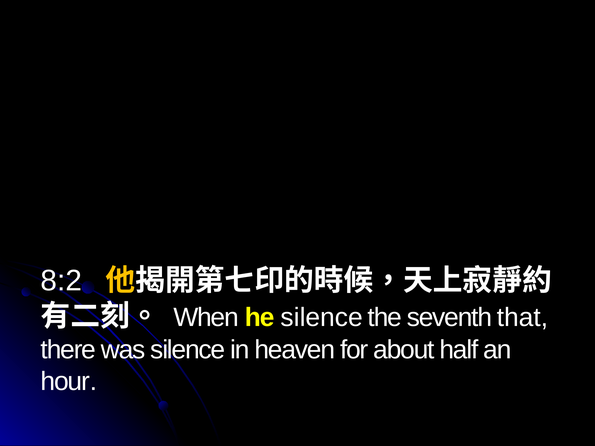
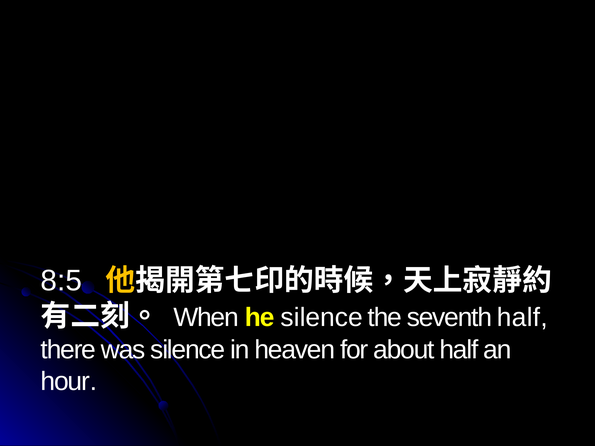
8:2: 8:2 -> 8:5 (61, 281)
seventh that: that -> half (522, 318)
